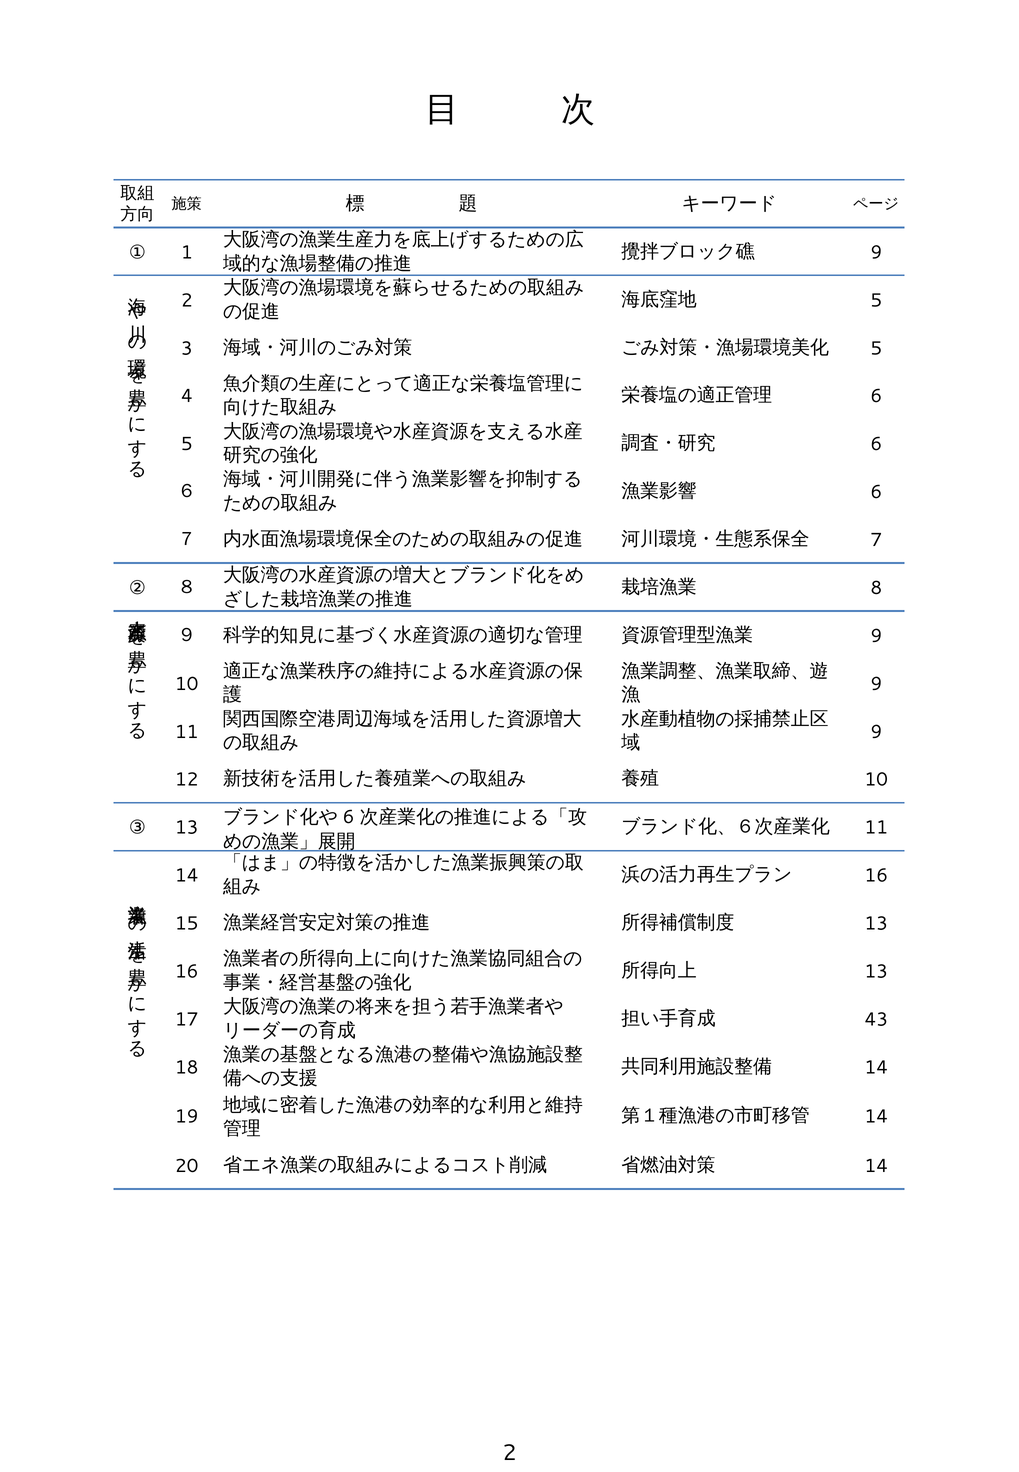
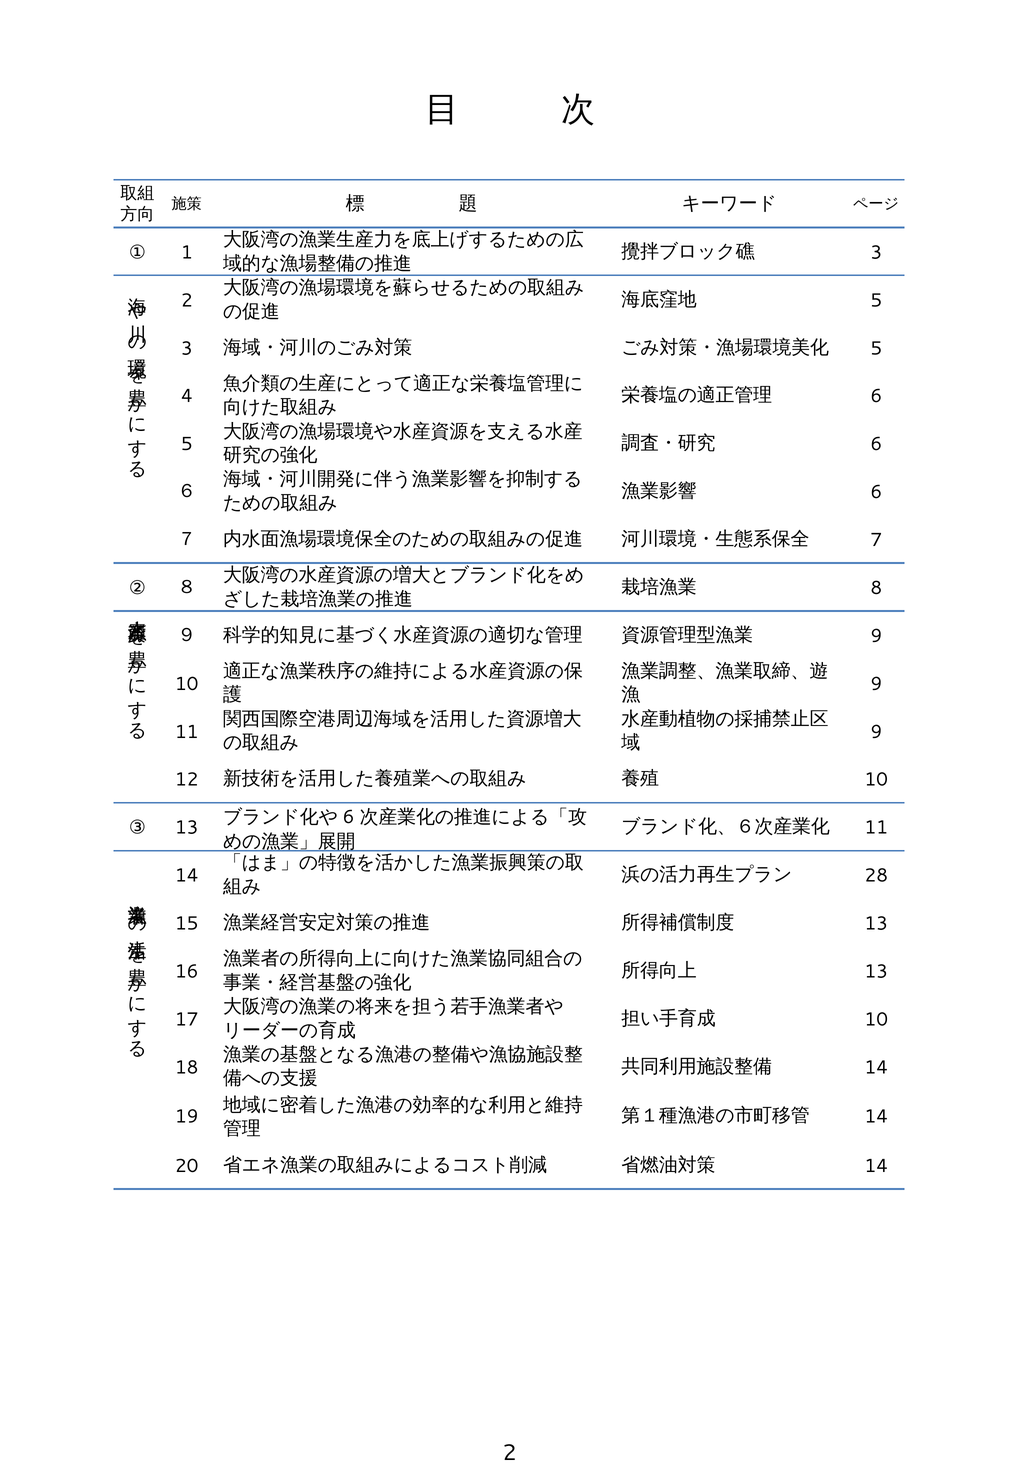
9: 9 -> 3 (876, 252)
16: 16 -> 28 (876, 876)
43: 43 -> 10 (876, 1019)
